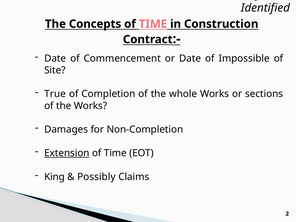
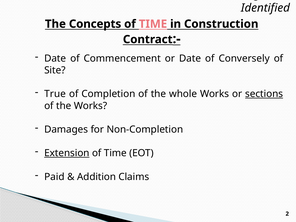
Impossible: Impossible -> Conversely (244, 58)
sections underline: none -> present (264, 94)
King: King -> Paid (54, 177)
Possibly: Possibly -> Addition (97, 177)
